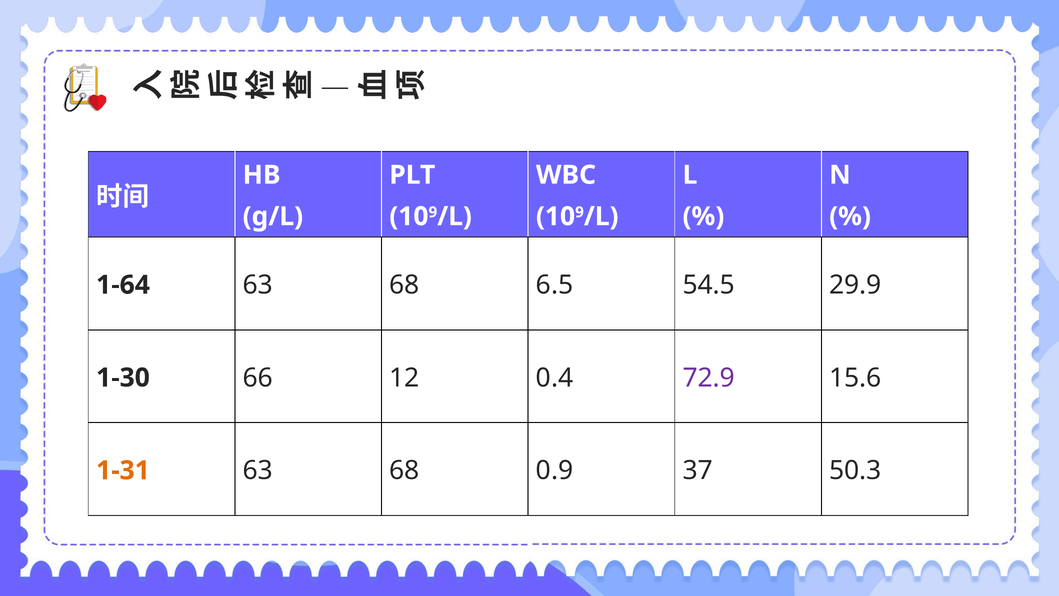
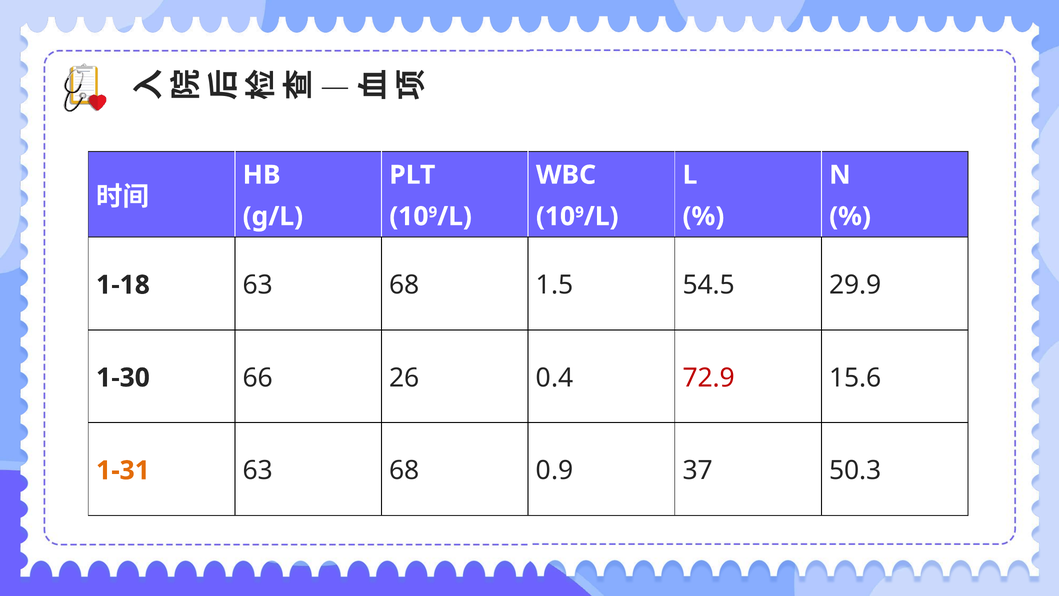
1-64: 1-64 -> 1-18 (123, 285)
6.5: 6.5 -> 1.5 (555, 285)
12: 12 -> 26 (404, 378)
72.9 colour: purple -> red (709, 378)
